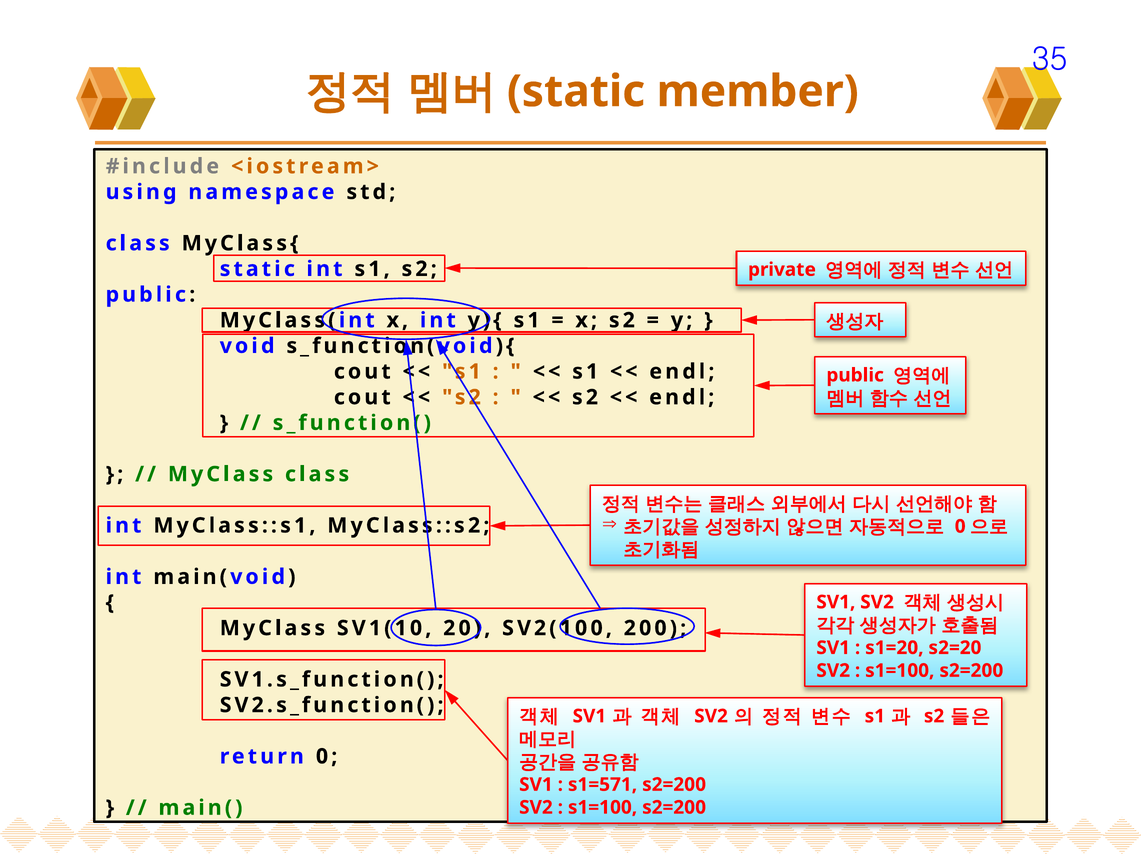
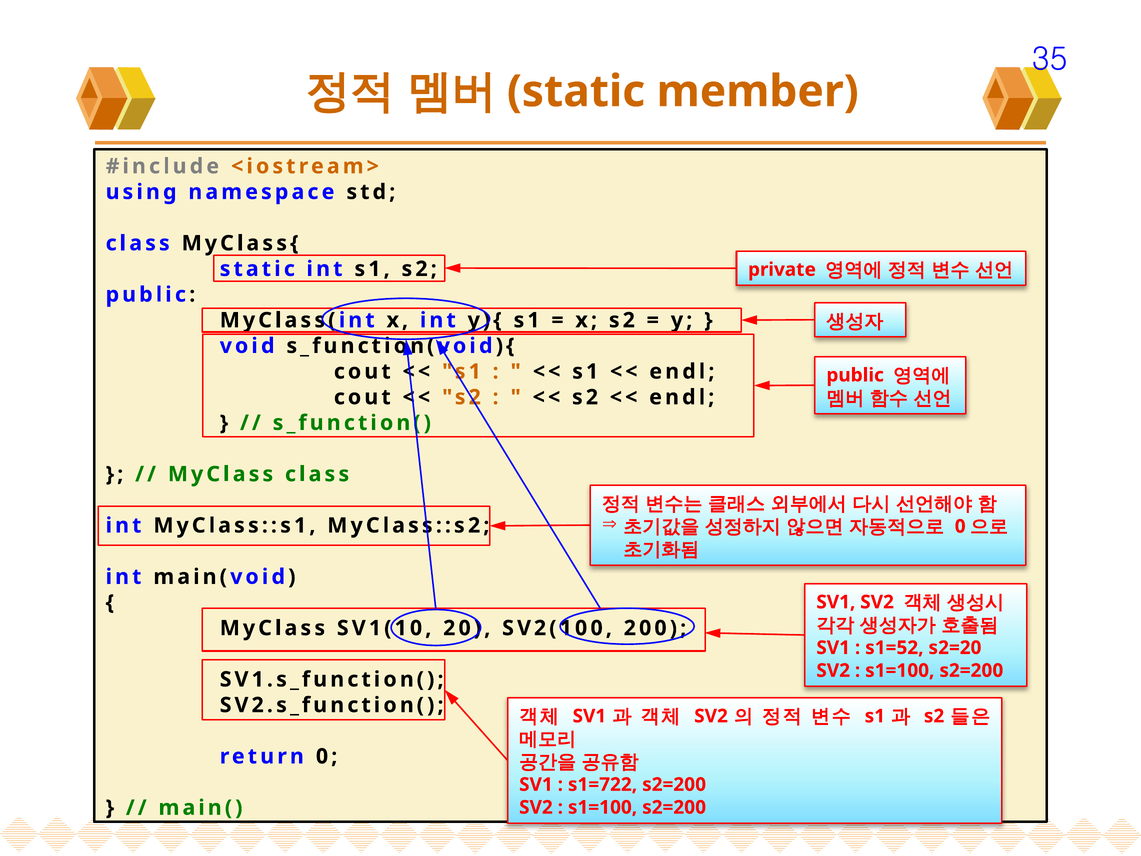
s1=20: s1=20 -> s1=52 (894, 648)
s1=571: s1=571 -> s1=722 (603, 784)
